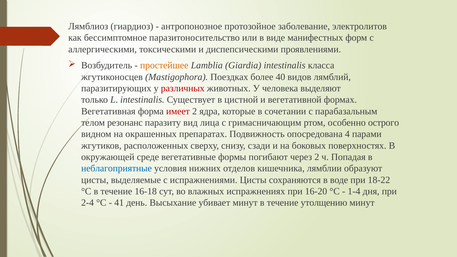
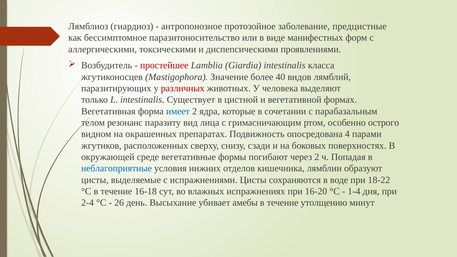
электролитов: электролитов -> предцистные (360, 26)
простейшее colour: orange -> red (164, 65)
Поездках: Поездках -> Значение (229, 77)
имеет colour: red -> blue (178, 111)
41: 41 -> 26 (119, 203)
убивает минут: минут -> амебы (245, 203)
